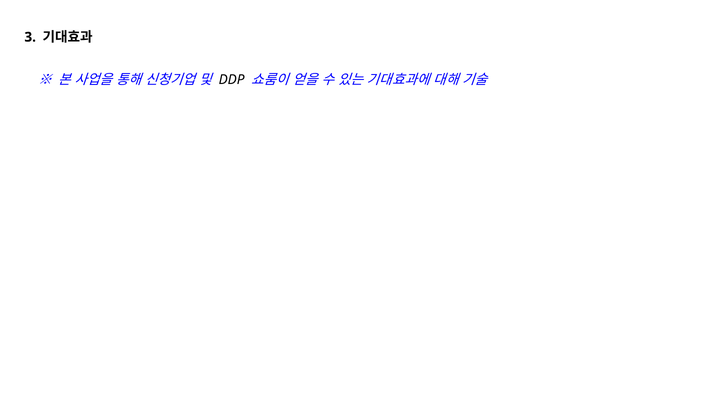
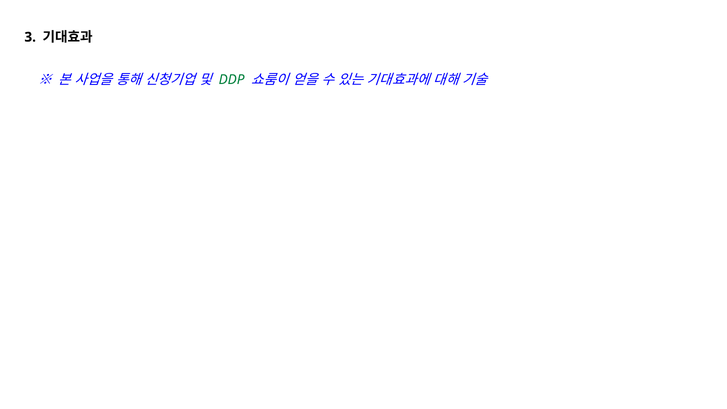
DDP colour: black -> green (232, 80)
